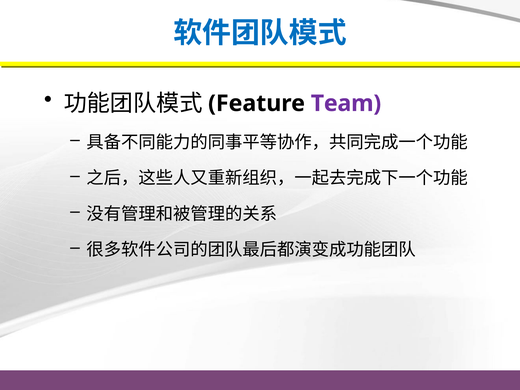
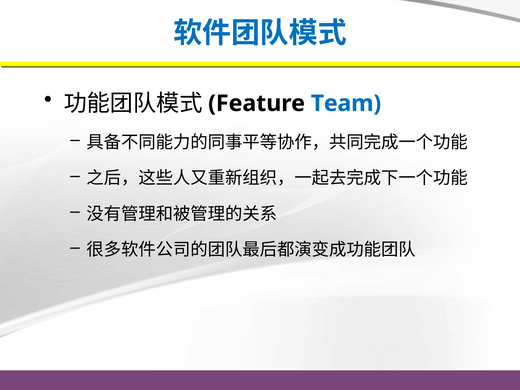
Team colour: purple -> blue (346, 103)
